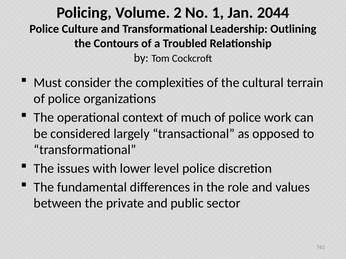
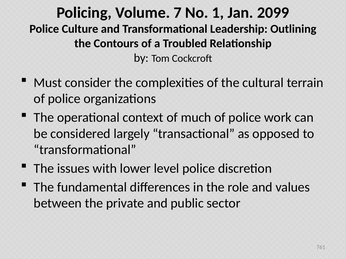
2: 2 -> 7 (178, 13)
2044: 2044 -> 2099 (273, 13)
